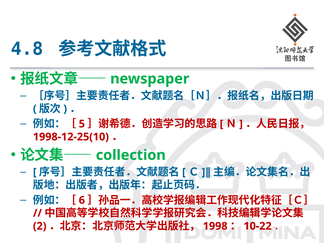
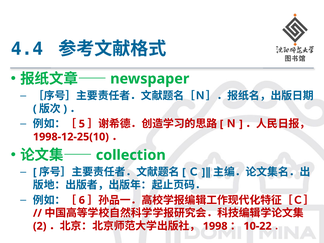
4.8: 4.8 -> 4.4 (27, 49)
